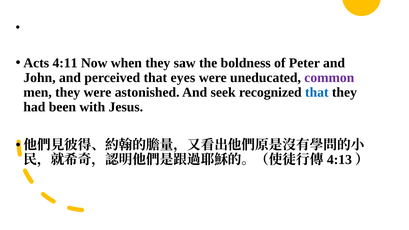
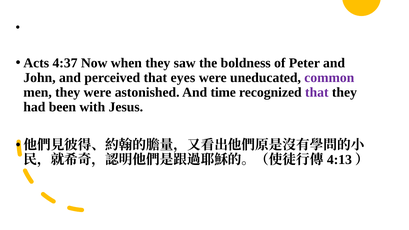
4:11: 4:11 -> 4:37 (65, 63)
seek: seek -> time (223, 92)
that colour: blue -> purple (317, 92)
